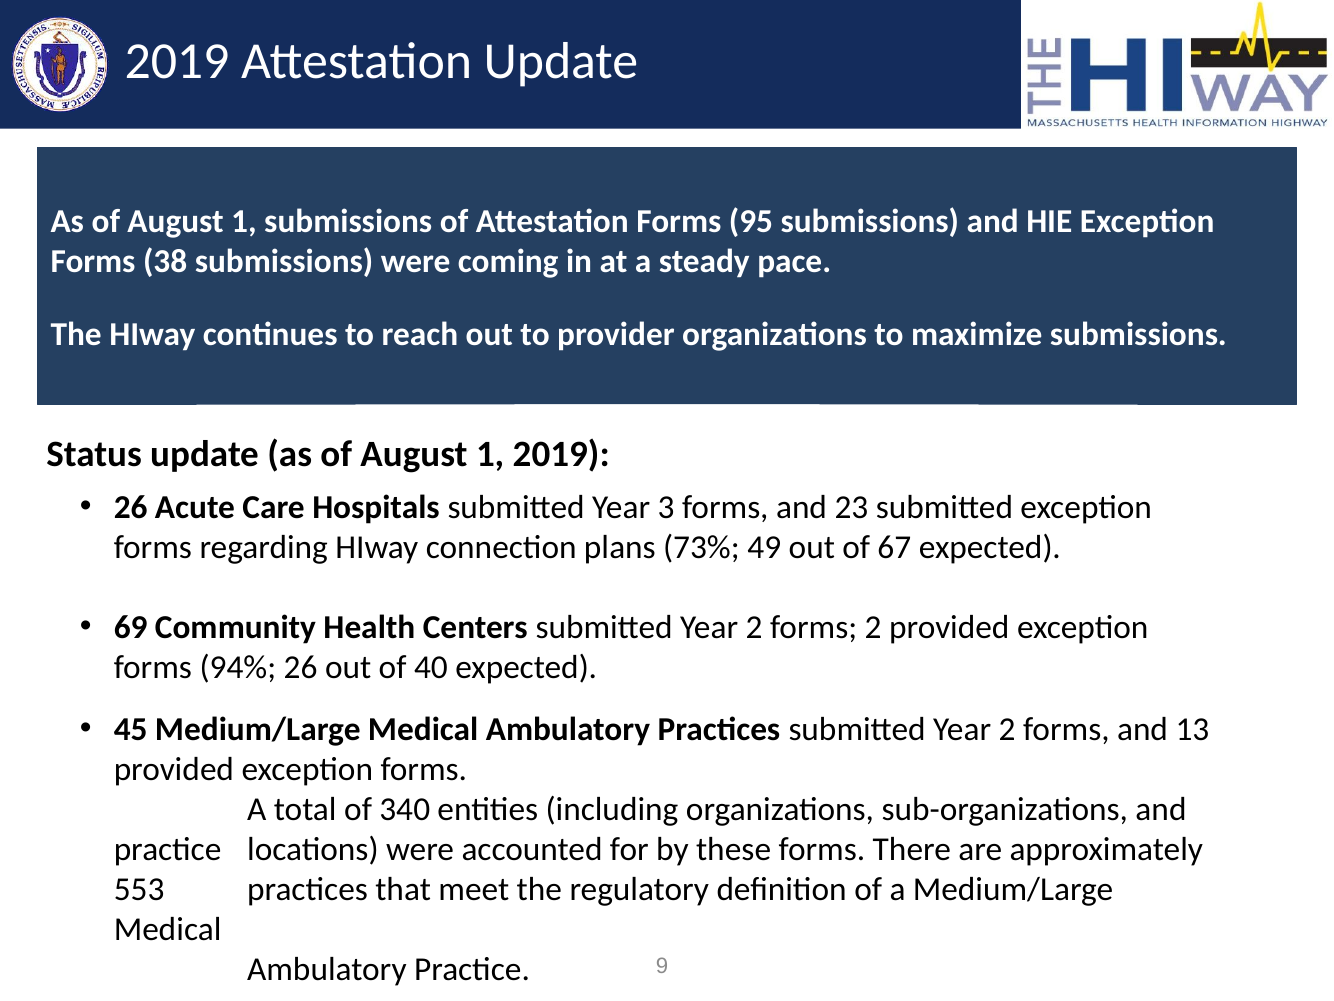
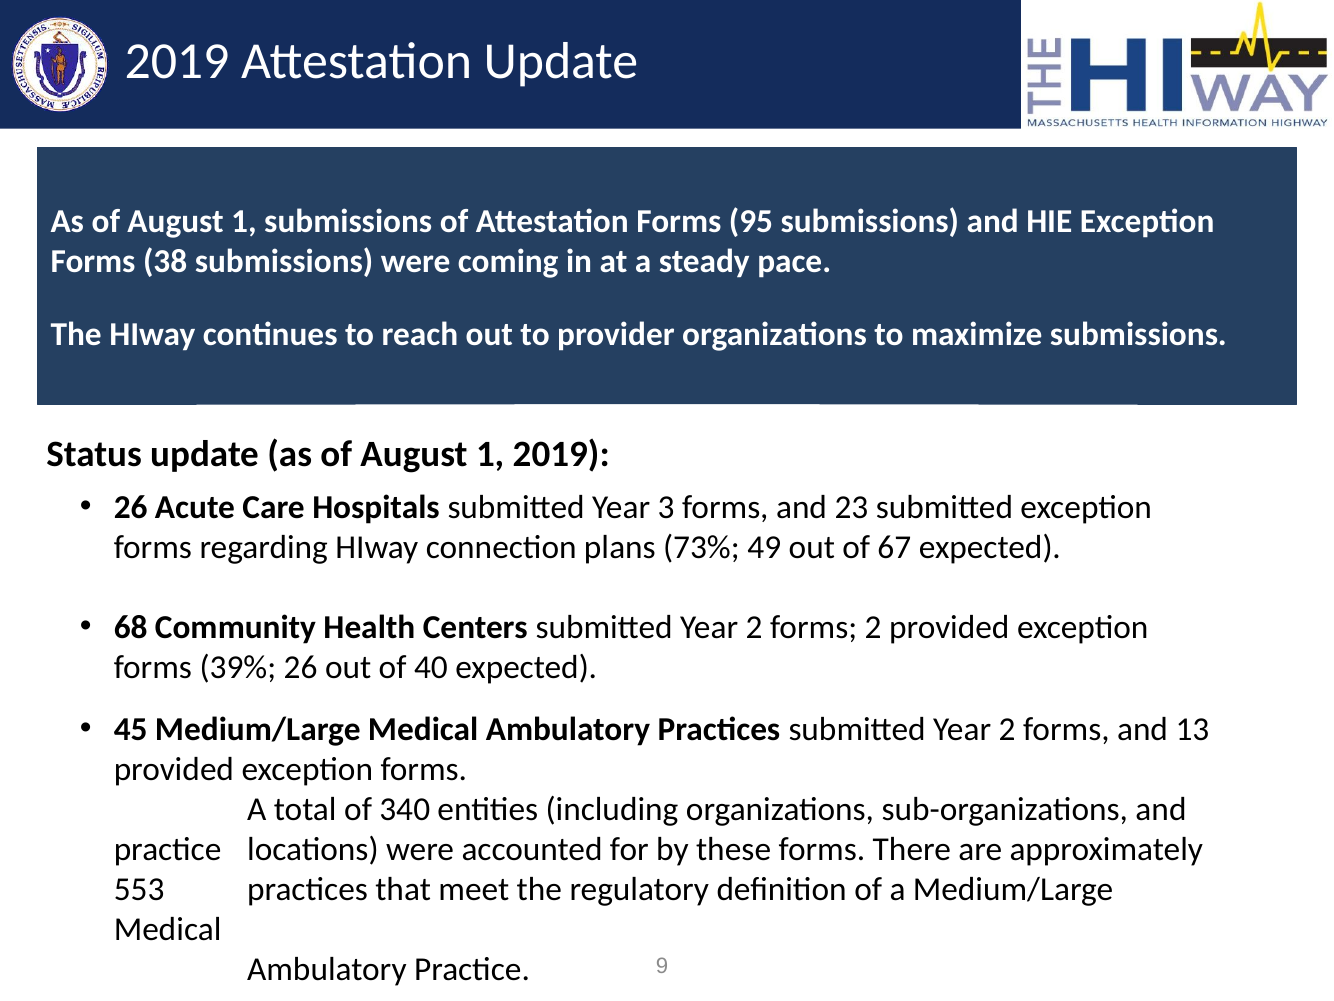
69: 69 -> 68 (131, 627)
94%: 94% -> 39% (238, 667)
